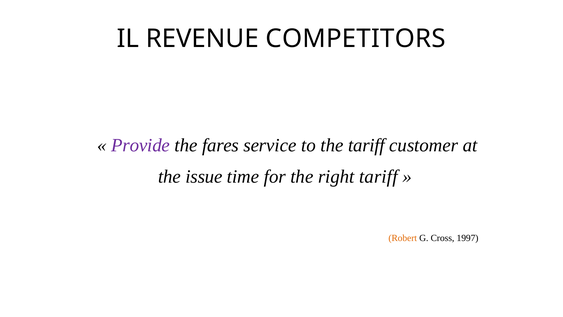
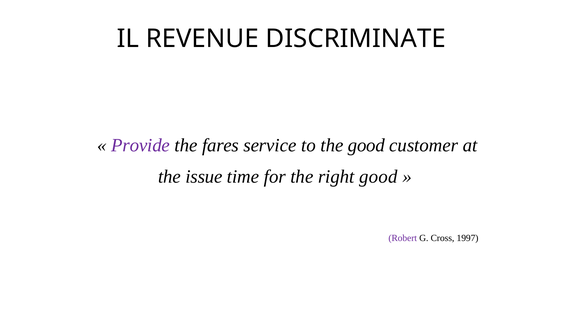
COMPETITORS: COMPETITORS -> DISCRIMINATE (356, 39)
the tariff: tariff -> good (366, 145)
right tariff: tariff -> good (378, 177)
Robert colour: orange -> purple (403, 238)
